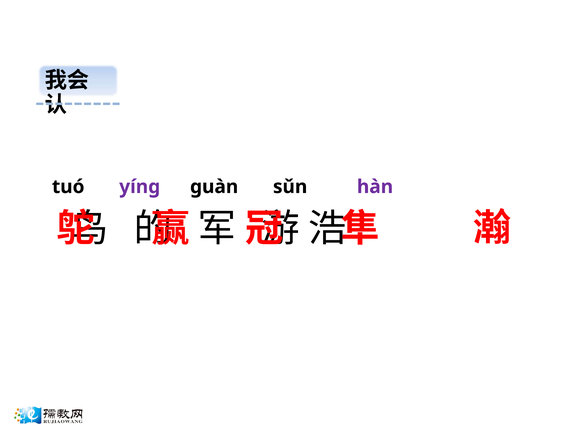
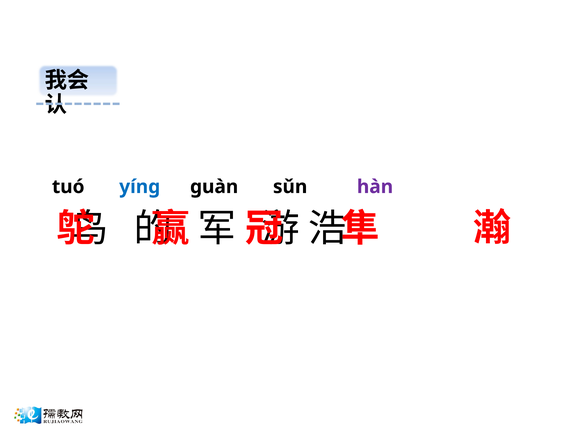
yíng colour: purple -> blue (140, 187)
